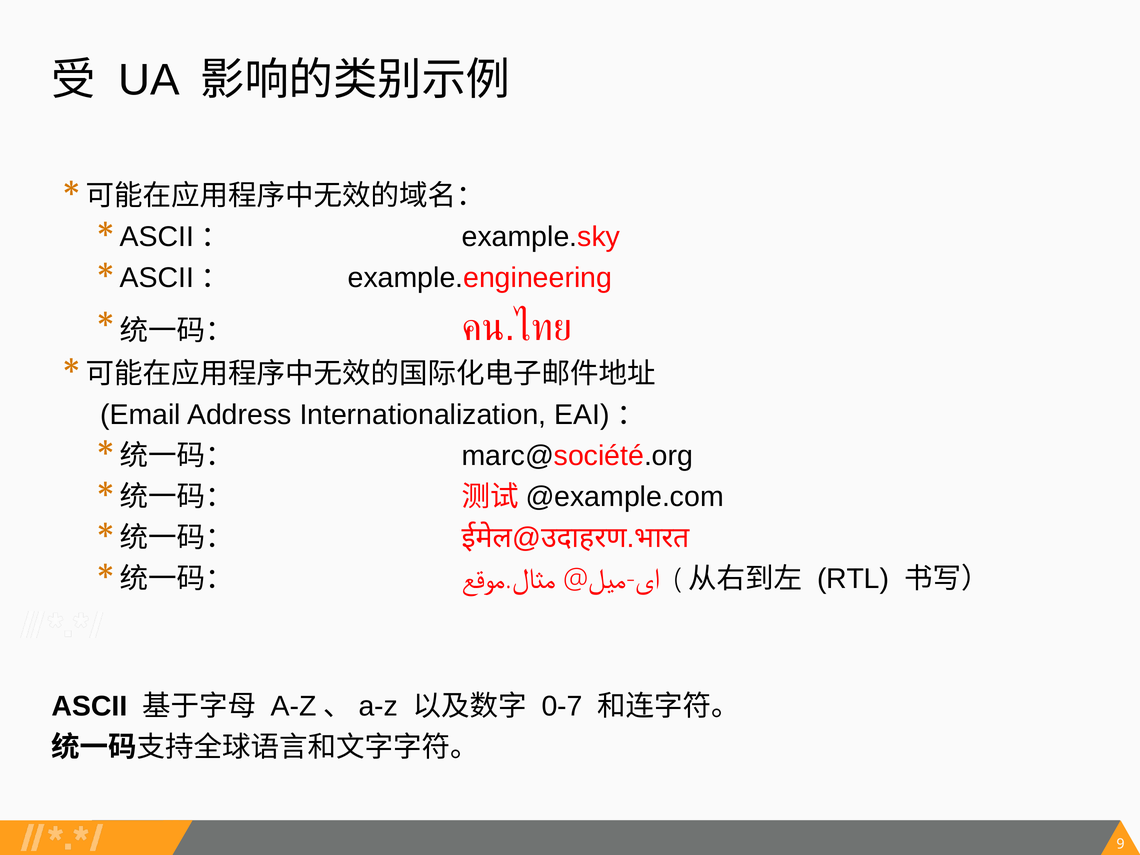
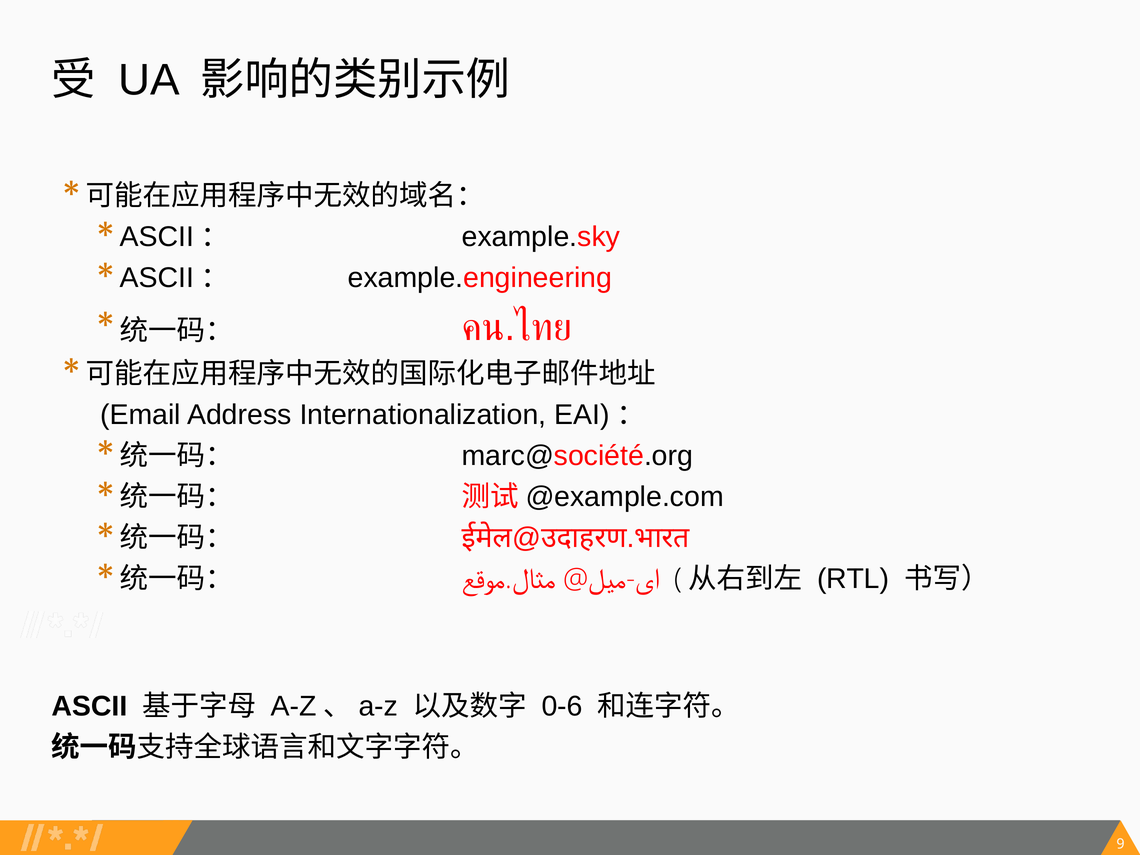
0-7: 0-7 -> 0-6 (562, 707)
